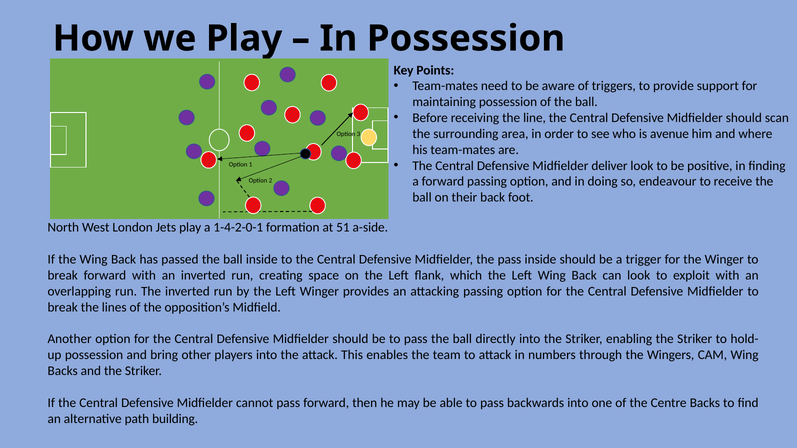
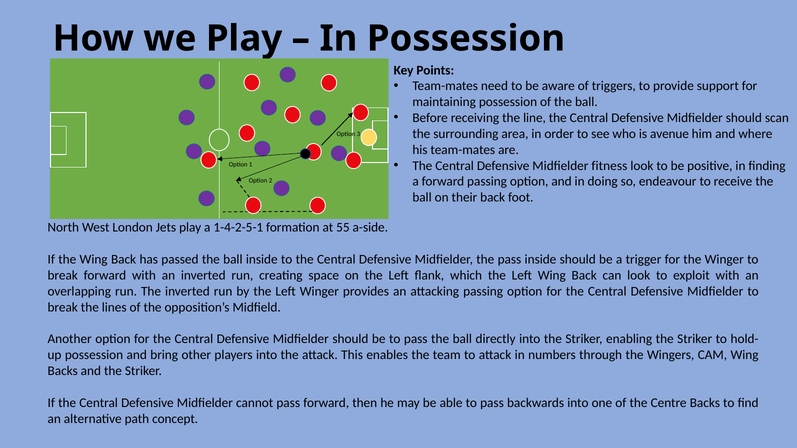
deliver: deliver -> fitness (609, 166)
1-4-2-0-1: 1-4-2-0-1 -> 1-4-2-5-1 (238, 228)
51: 51 -> 55 (343, 228)
building: building -> concept (175, 419)
